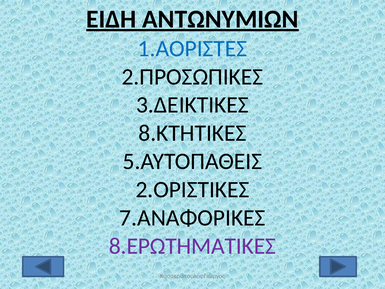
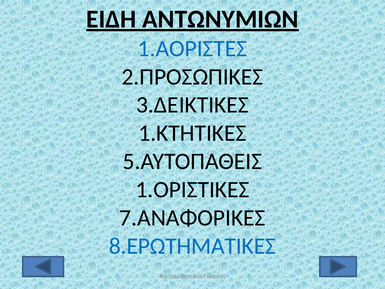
8.ΚΤΗΤΙΚΕΣ: 8.ΚΤΗΤΙΚΕΣ -> 1.ΚΤΗΤΙΚΕΣ (192, 133)
2.ΟΡΙΣΤΙΚΕΣ: 2.ΟΡΙΣΤΙΚΕΣ -> 1.ΟΡΙΣΤΙΚΕΣ (192, 190)
8.ΕΡΩΤΗΜΑΤΙΚΕΣ colour: purple -> blue (192, 246)
